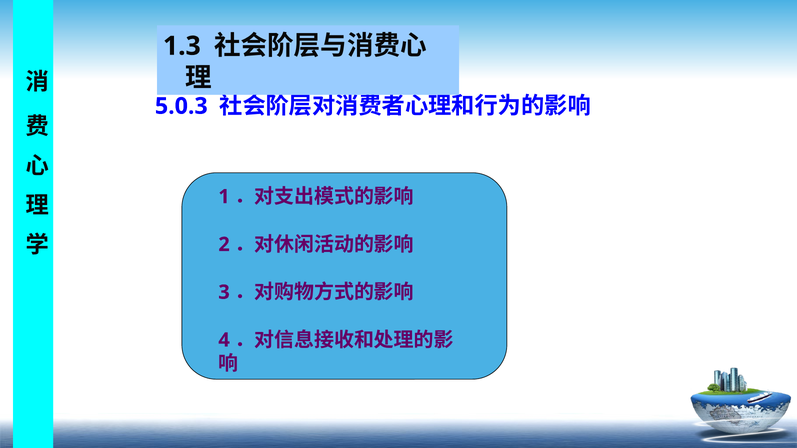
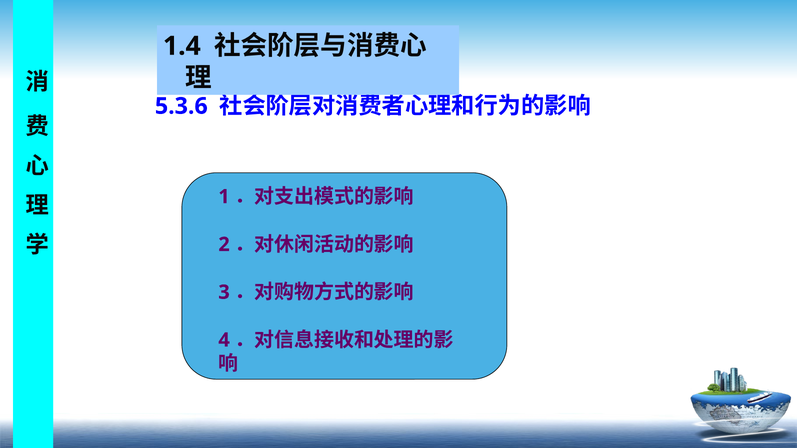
1.3: 1.3 -> 1.4 (182, 46)
5.0.3: 5.0.3 -> 5.3.6 (181, 106)
